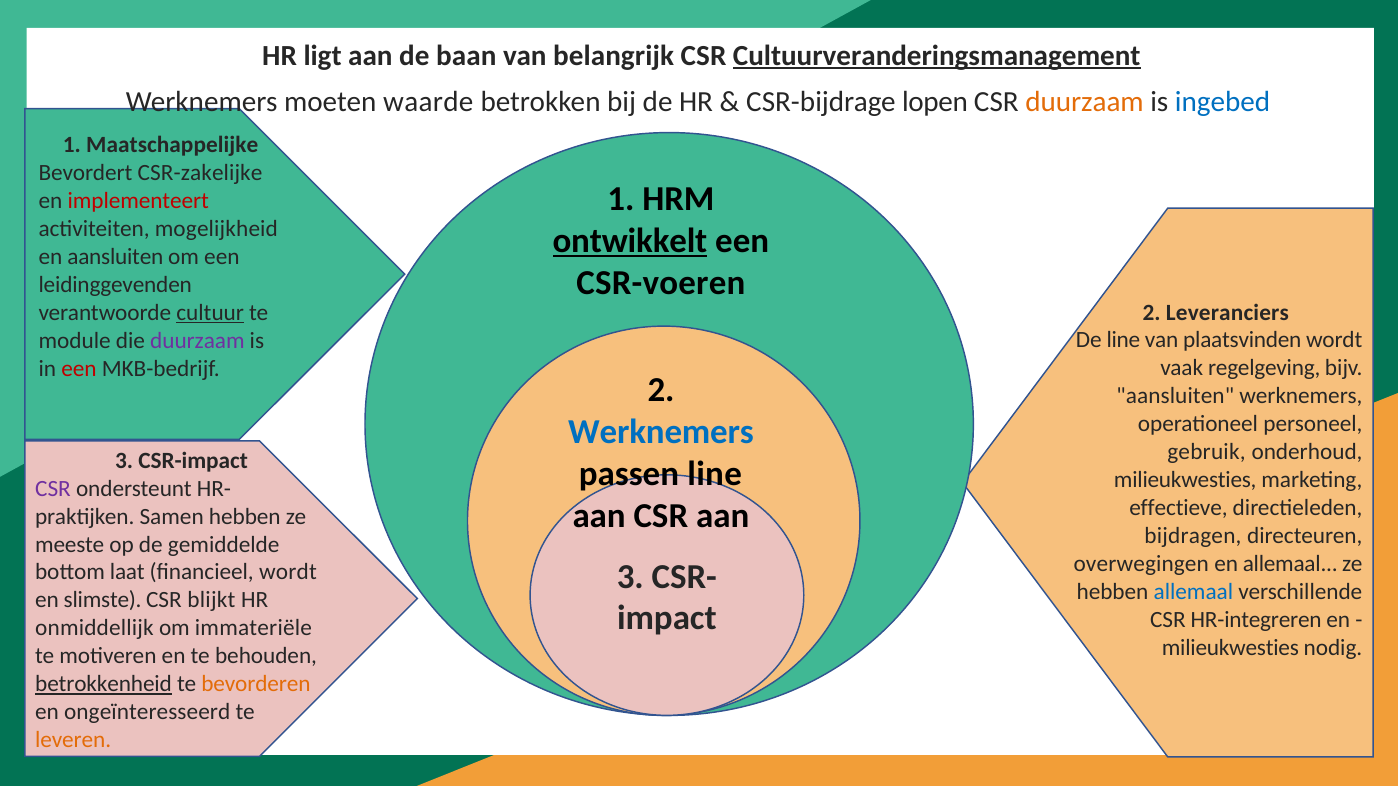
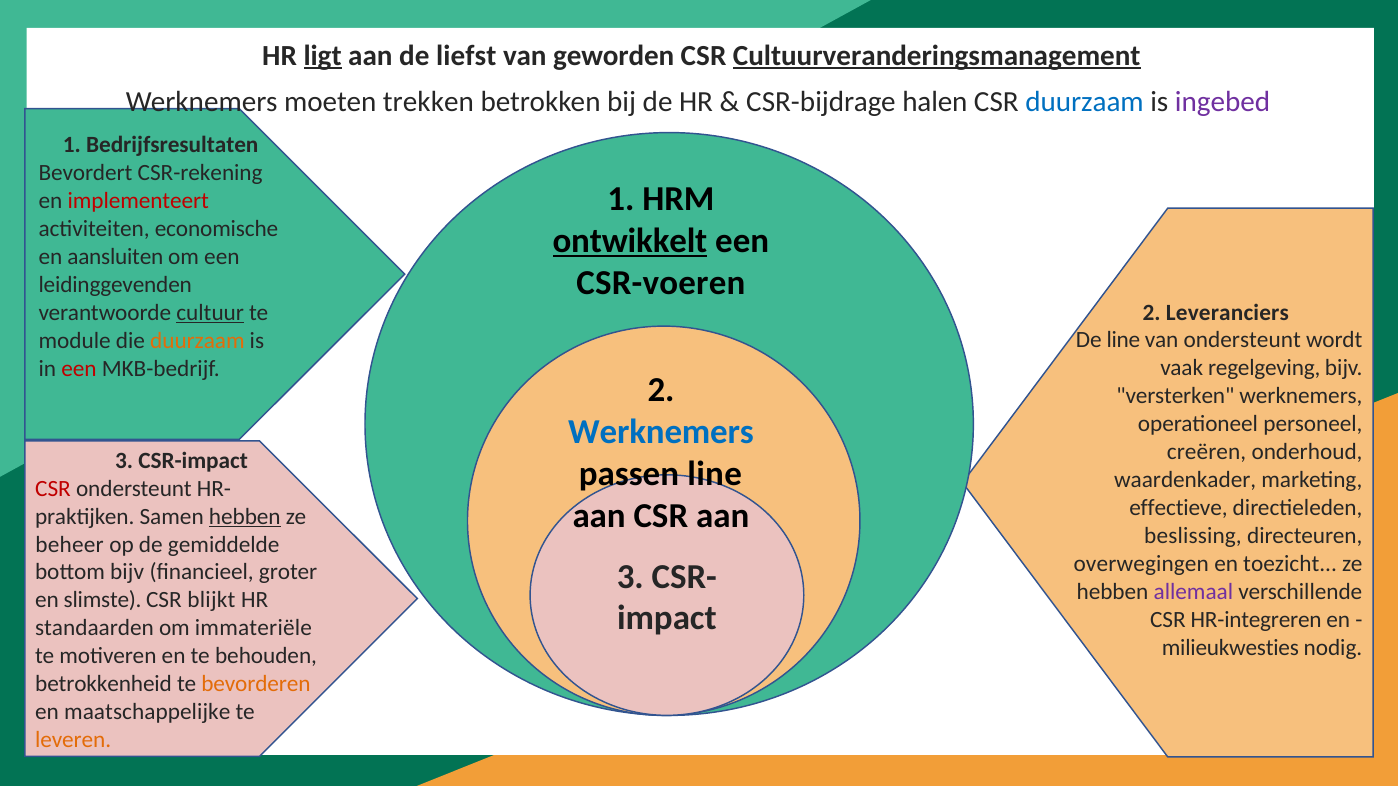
ligt underline: none -> present (323, 56)
baan: baan -> liefst (466, 56)
belangrijk: belangrijk -> geworden (614, 56)
waarde: waarde -> trekken (428, 102)
lopen: lopen -> halen (935, 102)
duurzaam colour: orange -> blue (1085, 102)
ingebed colour: blue -> purple (1223, 102)
Maatschappelijke: Maatschappelijke -> Bedrijfsresultaten (172, 145)
CSR-zakelijke: CSR-zakelijke -> CSR-rekening (200, 173)
mogelijkheid: mogelijkheid -> economische (217, 229)
van plaatsvinden: plaatsvinden -> ondersteunt (1242, 340)
duurzaam colour: purple -> orange (197, 341)
aansluiten: aansluiten -> versterken (1175, 396)
gebruik: gebruik -> creëren (1207, 452)
milieukwesties: milieukwesties -> waardenkader (1185, 480)
CSR colour: purple -> red (53, 489)
hebben underline: none -> present (245, 517)
bijdragen: bijdragen -> beslissing (1193, 536)
meeste: meeste -> beheer (70, 545)
en allemaal: allemaal -> toezicht (1290, 564)
bottom laat: laat -> bijv (127, 573)
financieel wordt: wordt -> groter (288, 573)
allemaal colour: blue -> purple (1193, 592)
onmiddellijk: onmiddellijk -> standaarden (94, 628)
betrokkenheid underline: present -> none (104, 684)
ongeïnteresseerd: ongeïnteresseerd -> maatschappelijke (147, 712)
